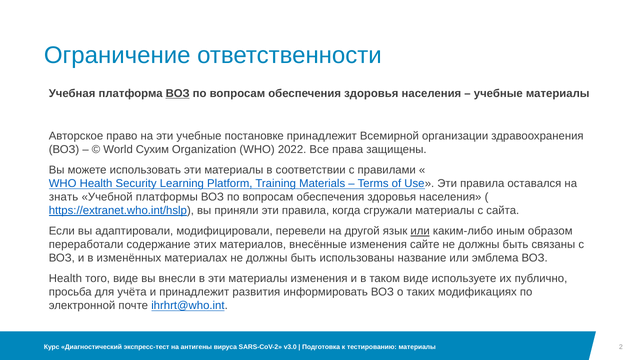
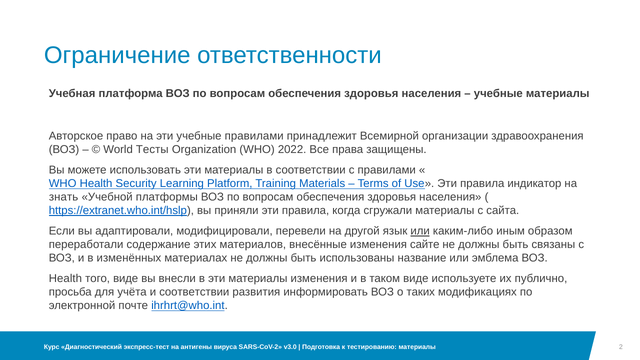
ВОЗ underline: present -> none (178, 93)
учебные постановке: постановке -> правилами (254, 136)
Сухим: Сухим -> Тесты (152, 150)
оставался: оставался -> индикатор (534, 184)
и принадлежит: принадлежит -> соответствии (194, 292)
